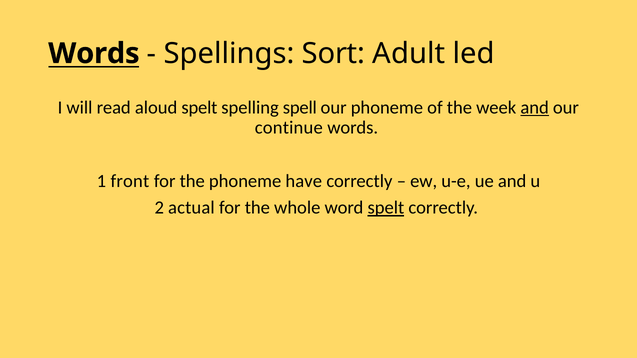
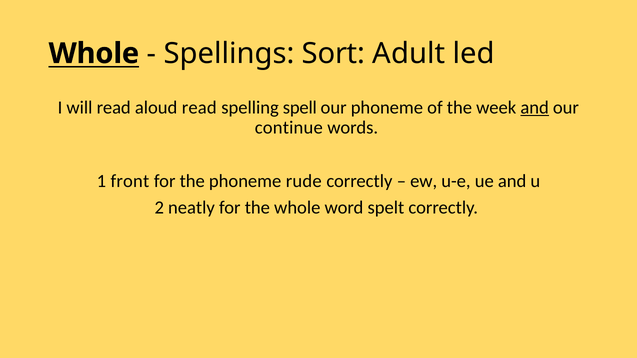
Words: Words -> Whole (94, 54)
aloud spelt: spelt -> read (199, 108)
have: have -> rude (304, 181)
actual: actual -> neatly (191, 208)
spelt underline: present -> none (386, 208)
